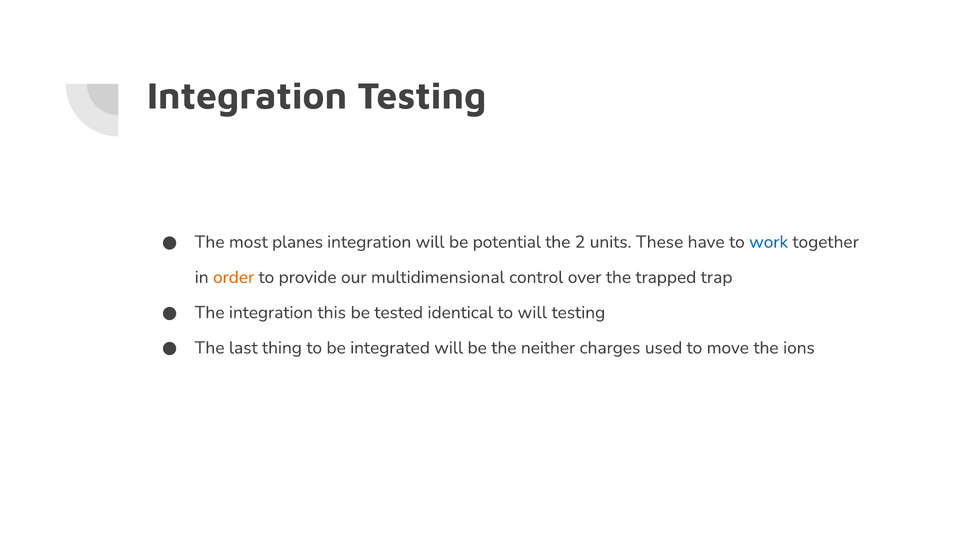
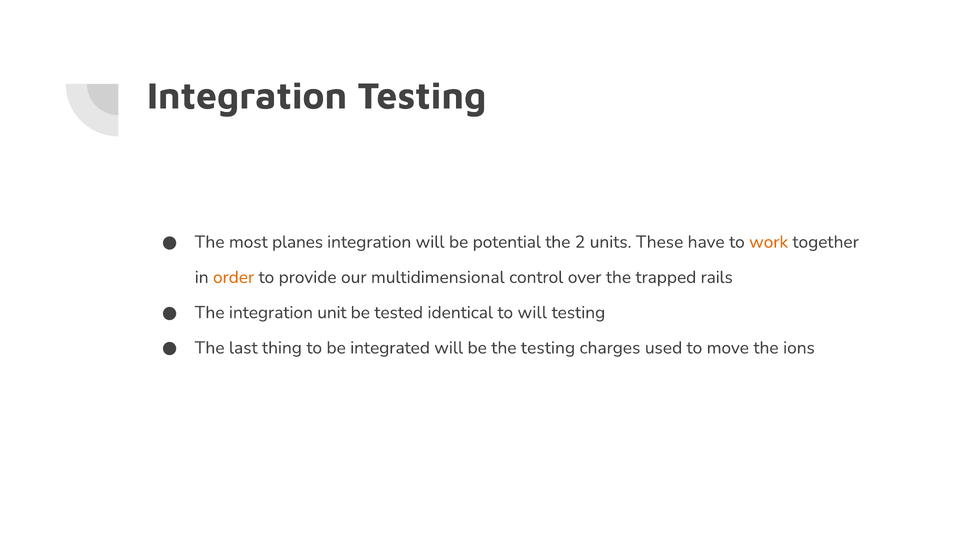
work colour: blue -> orange (769, 242)
trap: trap -> rails (717, 278)
this: this -> unit (332, 313)
the neither: neither -> testing (548, 348)
